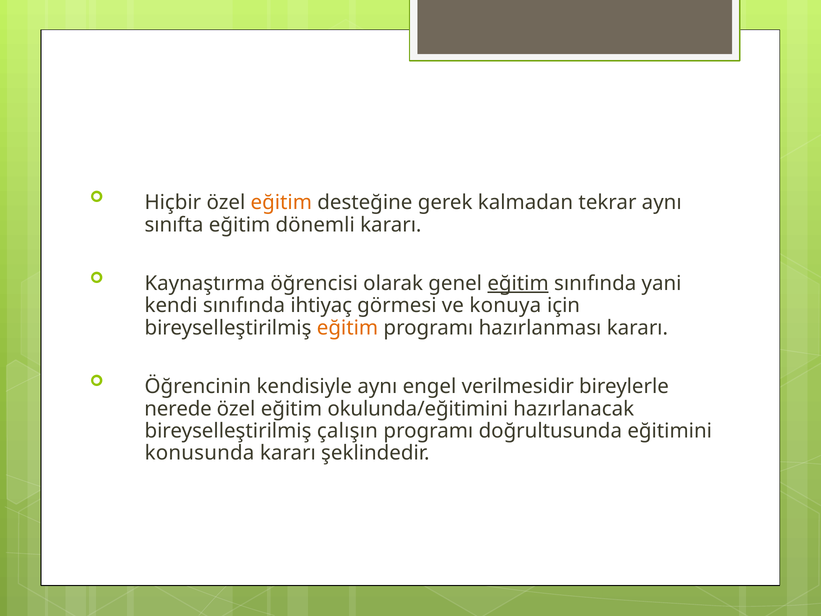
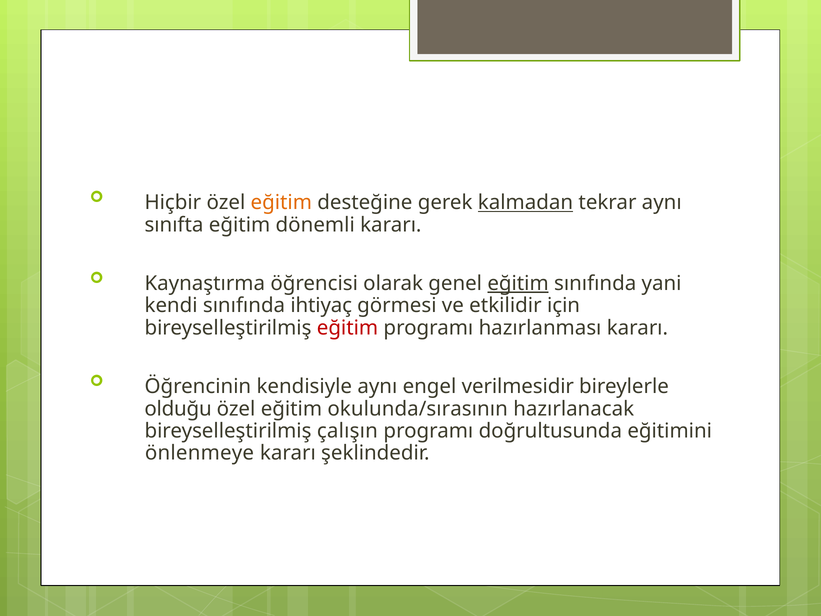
kalmadan underline: none -> present (525, 202)
konuya: konuya -> etkilidir (505, 306)
eğitim colour: orange -> red (347, 328)
nerede: nerede -> olduğu (178, 409)
okulunda/eğitimini: okulunda/eğitimini -> okulunda/sırasının (418, 409)
konusunda: konusunda -> önlenmeye (200, 453)
